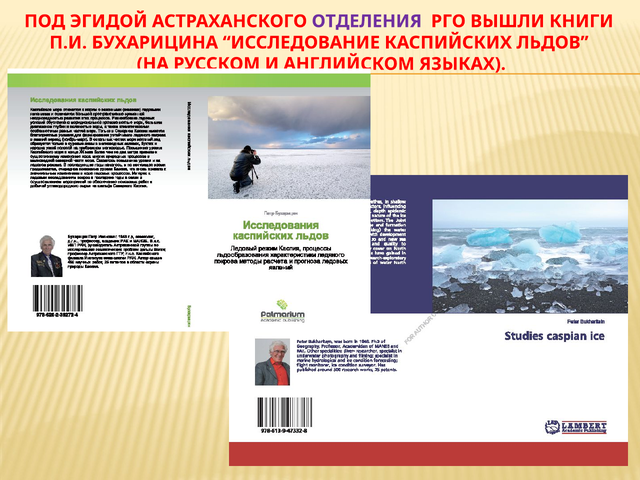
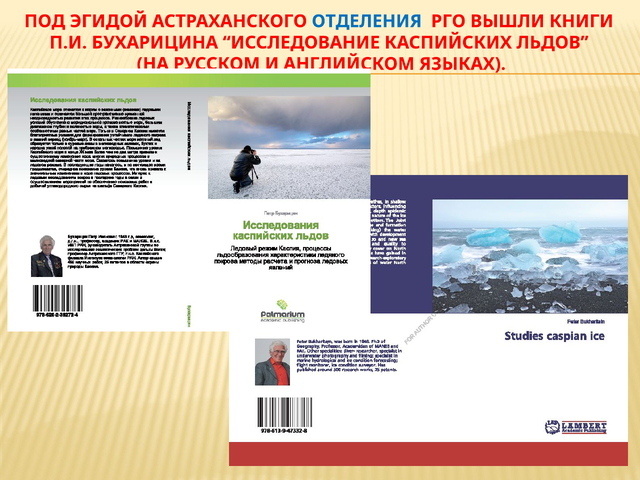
ОТДЕЛЕНИЯ colour: purple -> blue (367, 21)
